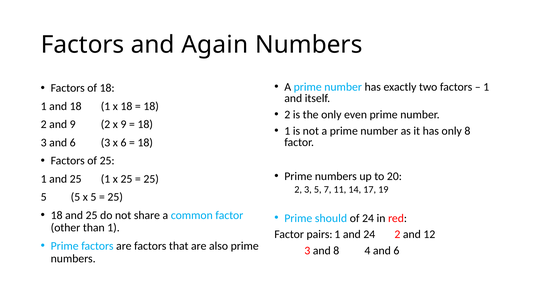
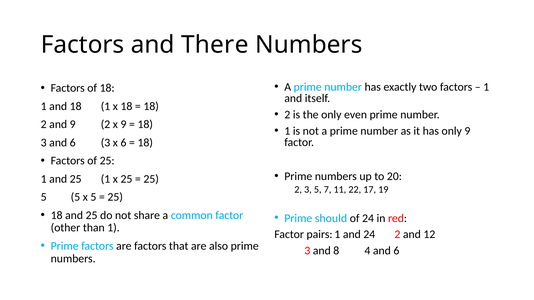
Again: Again -> There (215, 45)
only 8: 8 -> 9 (467, 131)
14: 14 -> 22 (355, 190)
